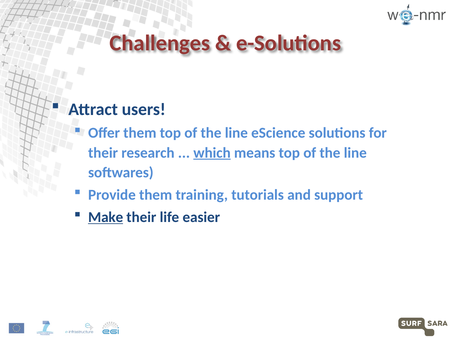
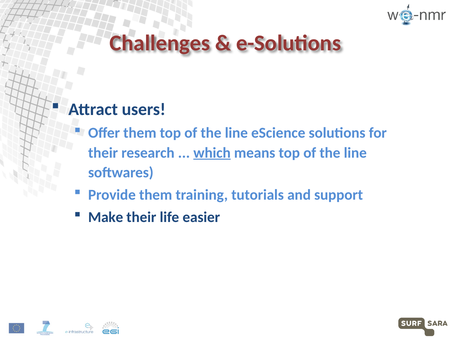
Make underline: present -> none (106, 217)
